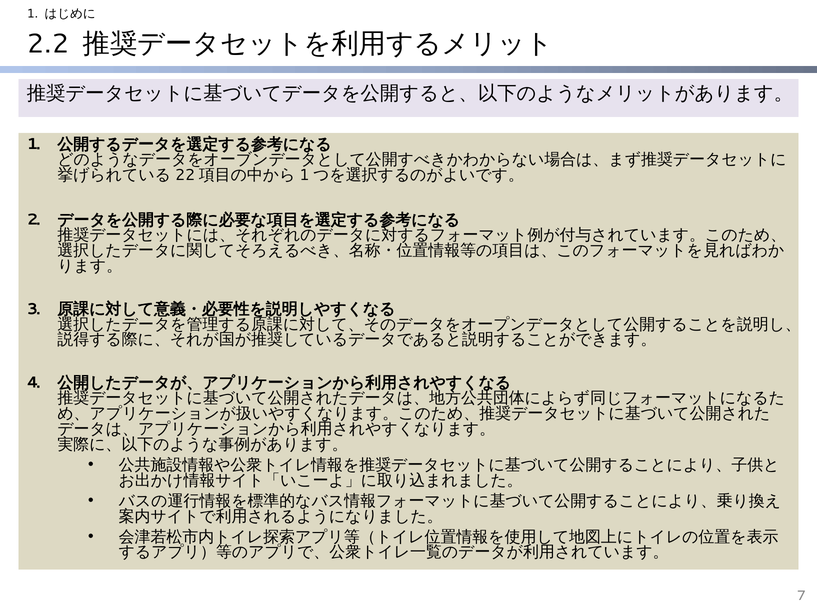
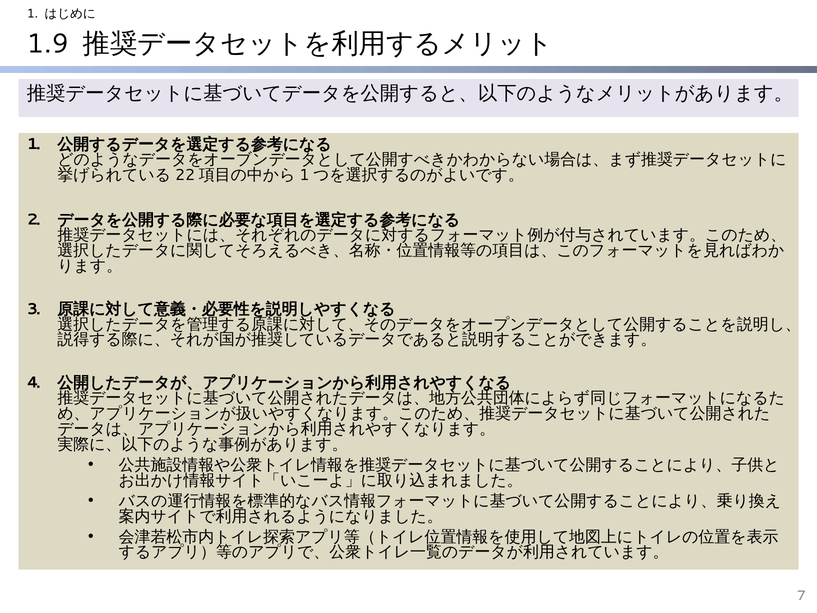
2.2: 2.2 -> 1.9 (48, 44)
